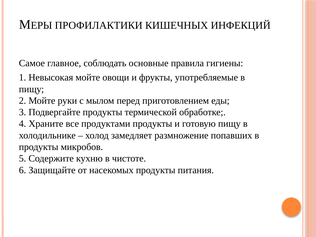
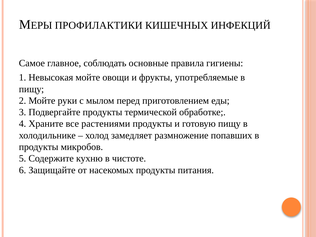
продуктами: продуктами -> растениями (106, 124)
